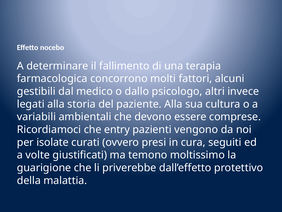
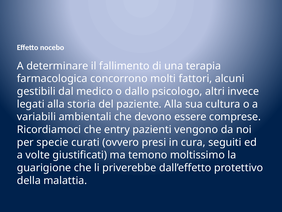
isolate: isolate -> specie (52, 142)
